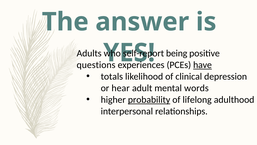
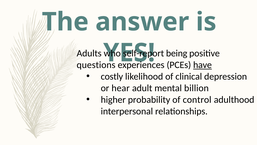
totals: totals -> costly (112, 76)
words: words -> billion (196, 88)
probability underline: present -> none (149, 99)
lifelong: lifelong -> control (197, 99)
